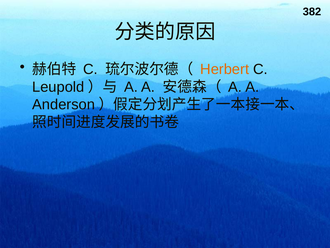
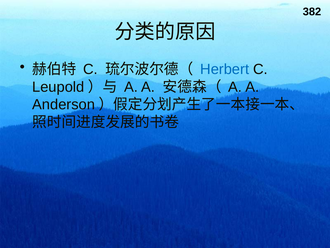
Herbert colour: orange -> blue (225, 69)
